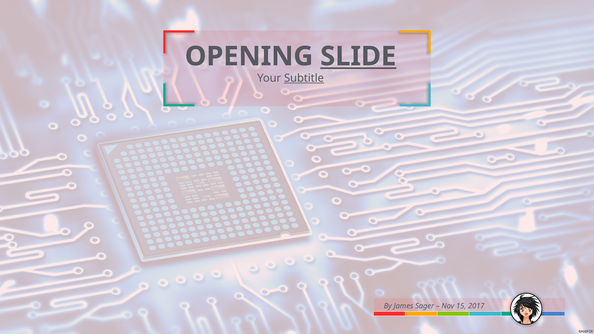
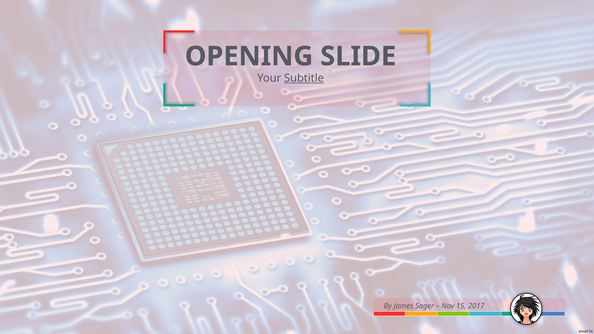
SLIDE underline: present -> none (358, 56)
